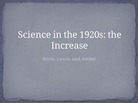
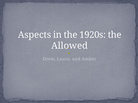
Science: Science -> Aspects (34, 35)
Increase: Increase -> Allowed (70, 46)
